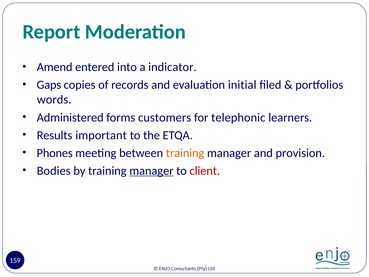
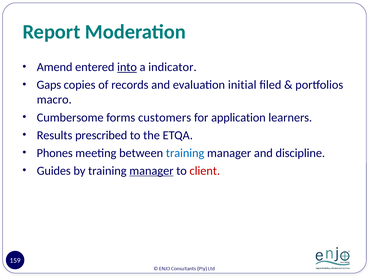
into underline: none -> present (127, 67)
words: words -> macro (54, 100)
Administered: Administered -> Cumbersome (70, 117)
telephonic: telephonic -> application (238, 117)
important: important -> prescribed (101, 135)
training colour: orange -> blue (185, 153)
provision: provision -> discipline (300, 153)
Bodies: Bodies -> Guides (54, 171)
